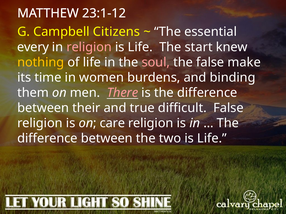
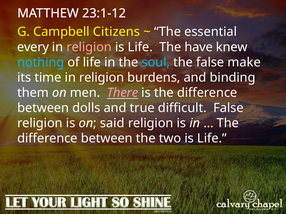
start: start -> have (199, 47)
nothing colour: yellow -> light blue (41, 62)
soul colour: pink -> light blue (156, 62)
time in women: women -> religion (102, 78)
their: their -> dolls (86, 108)
care: care -> said (112, 123)
